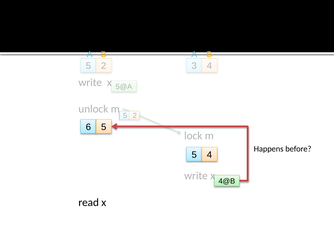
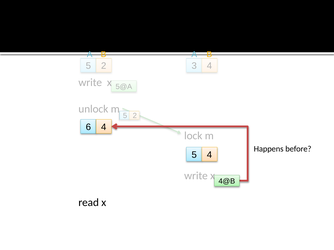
6 5: 5 -> 4 (104, 127)
